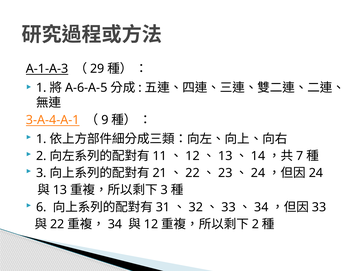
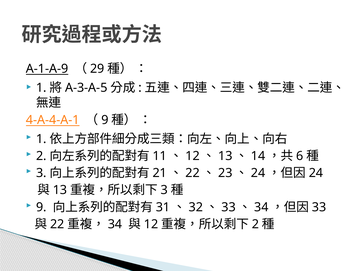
A-1-A-3: A-1-A-3 -> A-1-A-9 (47, 69)
A-6-A-5: A-6-A-5 -> A-3-A-5 (86, 88)
3-A-4-A-1: 3-A-4-A-1 -> 4-A-4-A-1 (53, 120)
7: 7 -> 6 (300, 156)
6: 6 -> 9 (41, 207)
